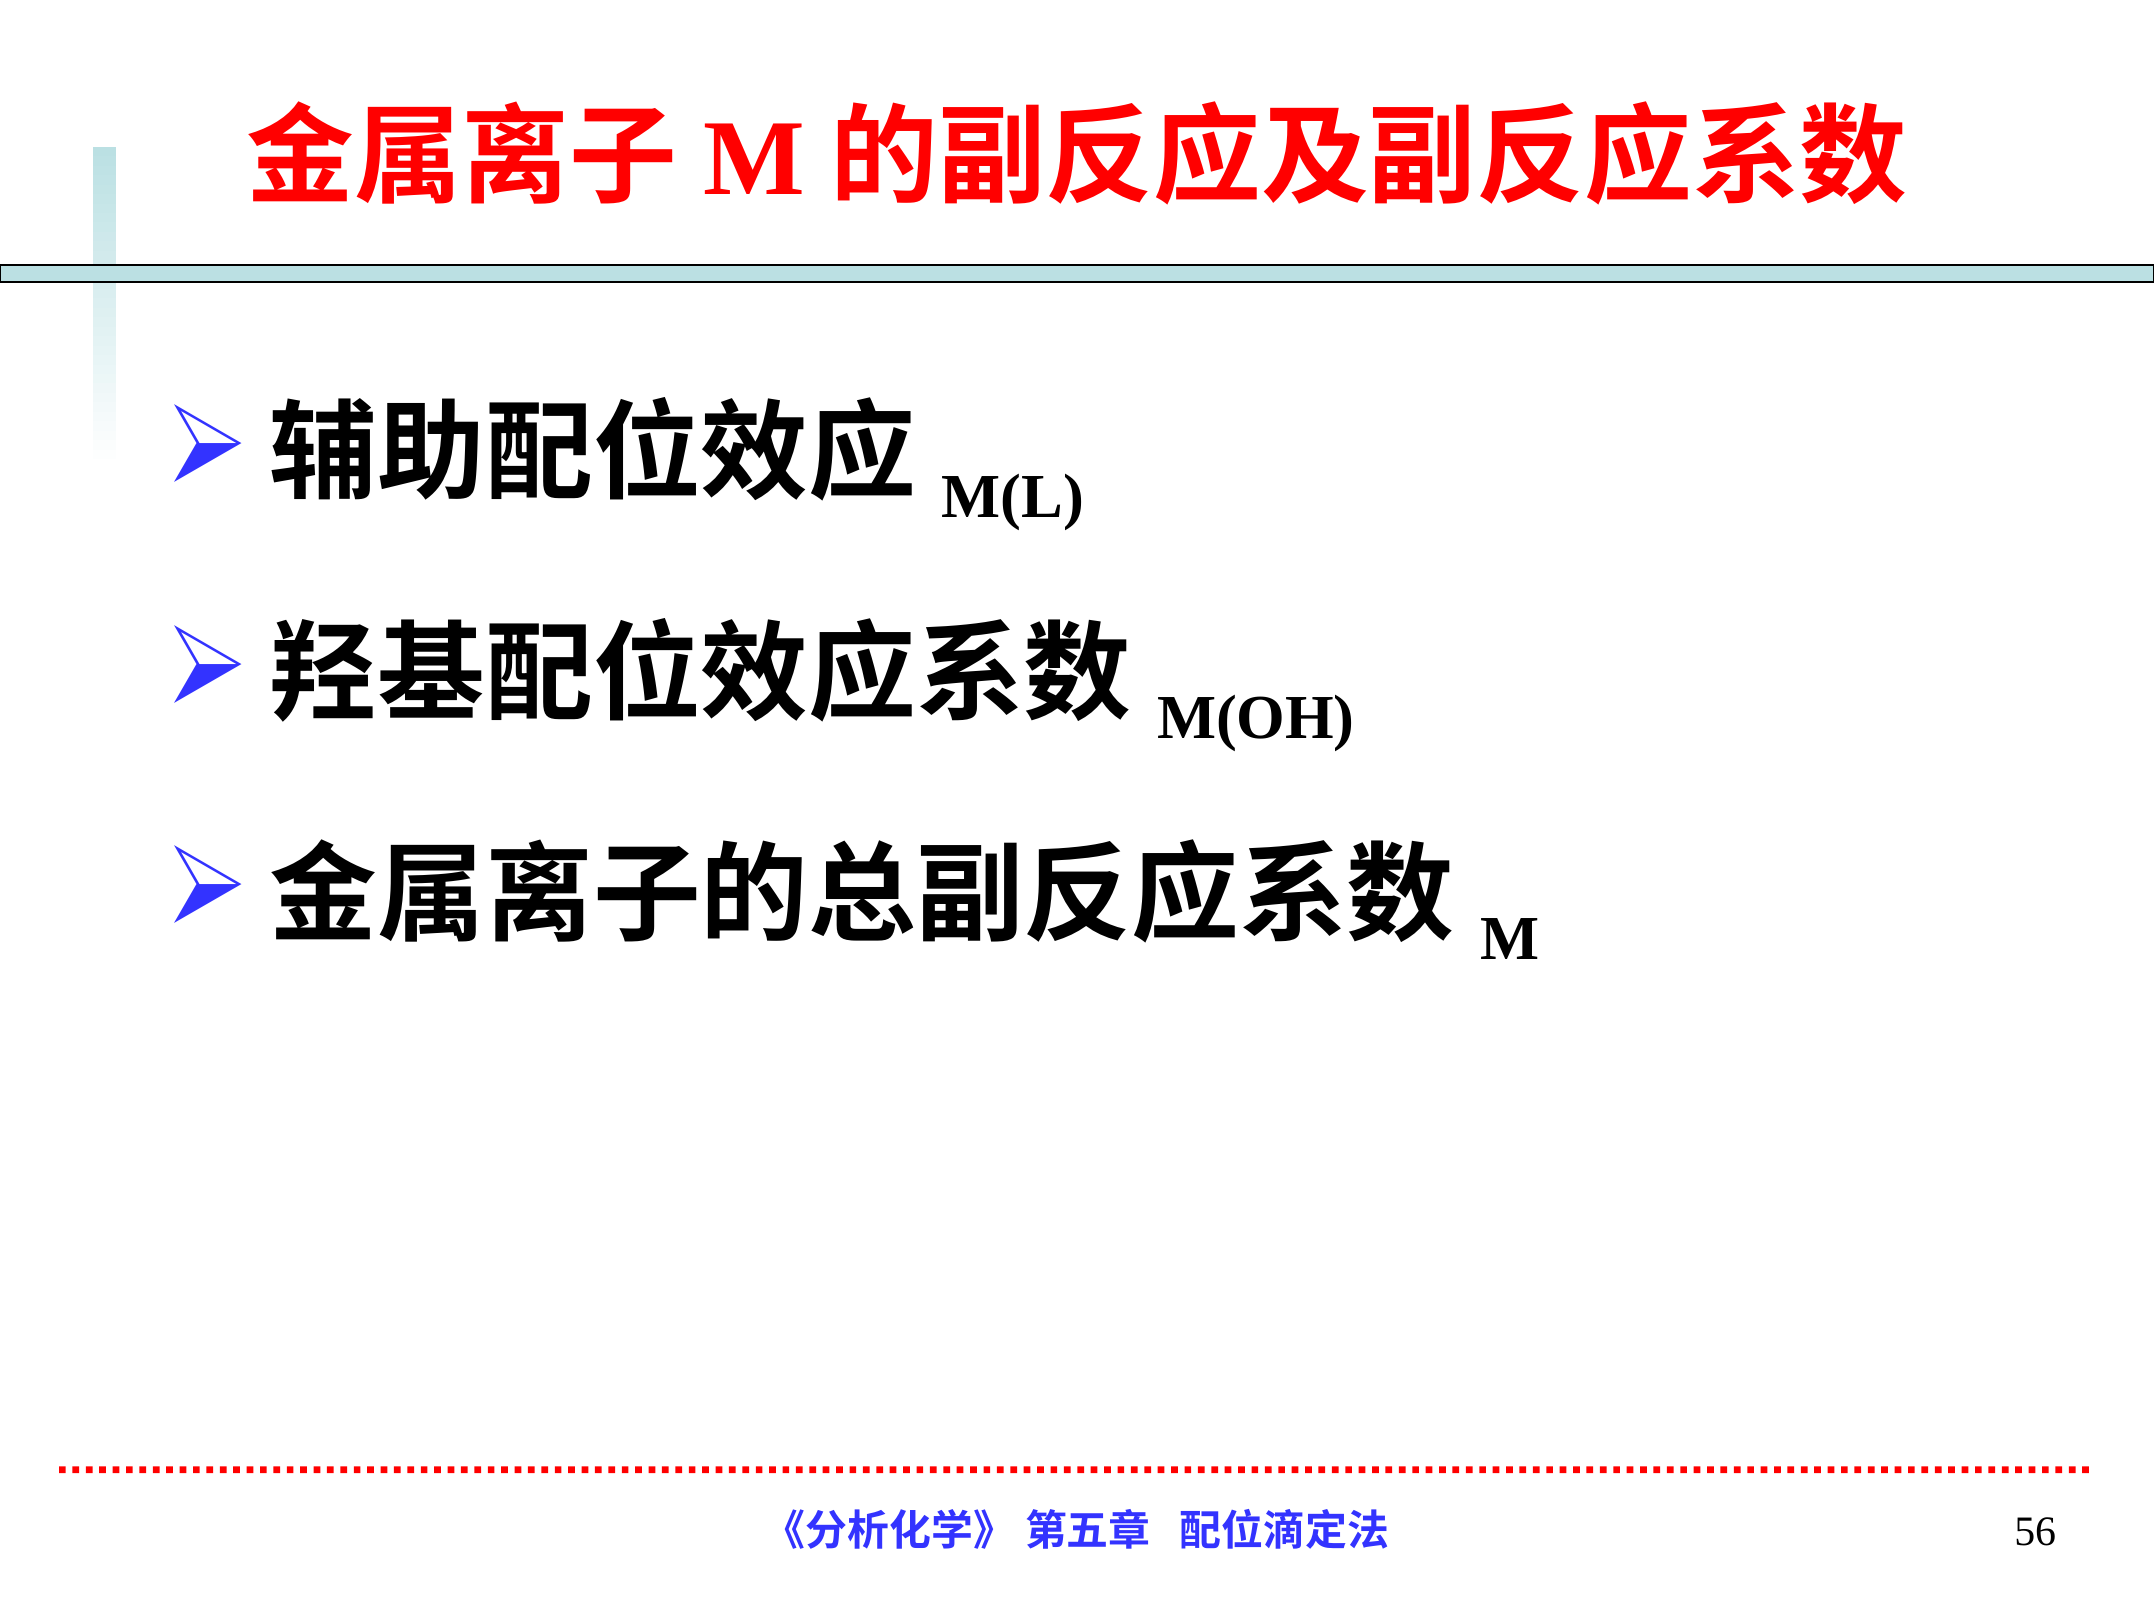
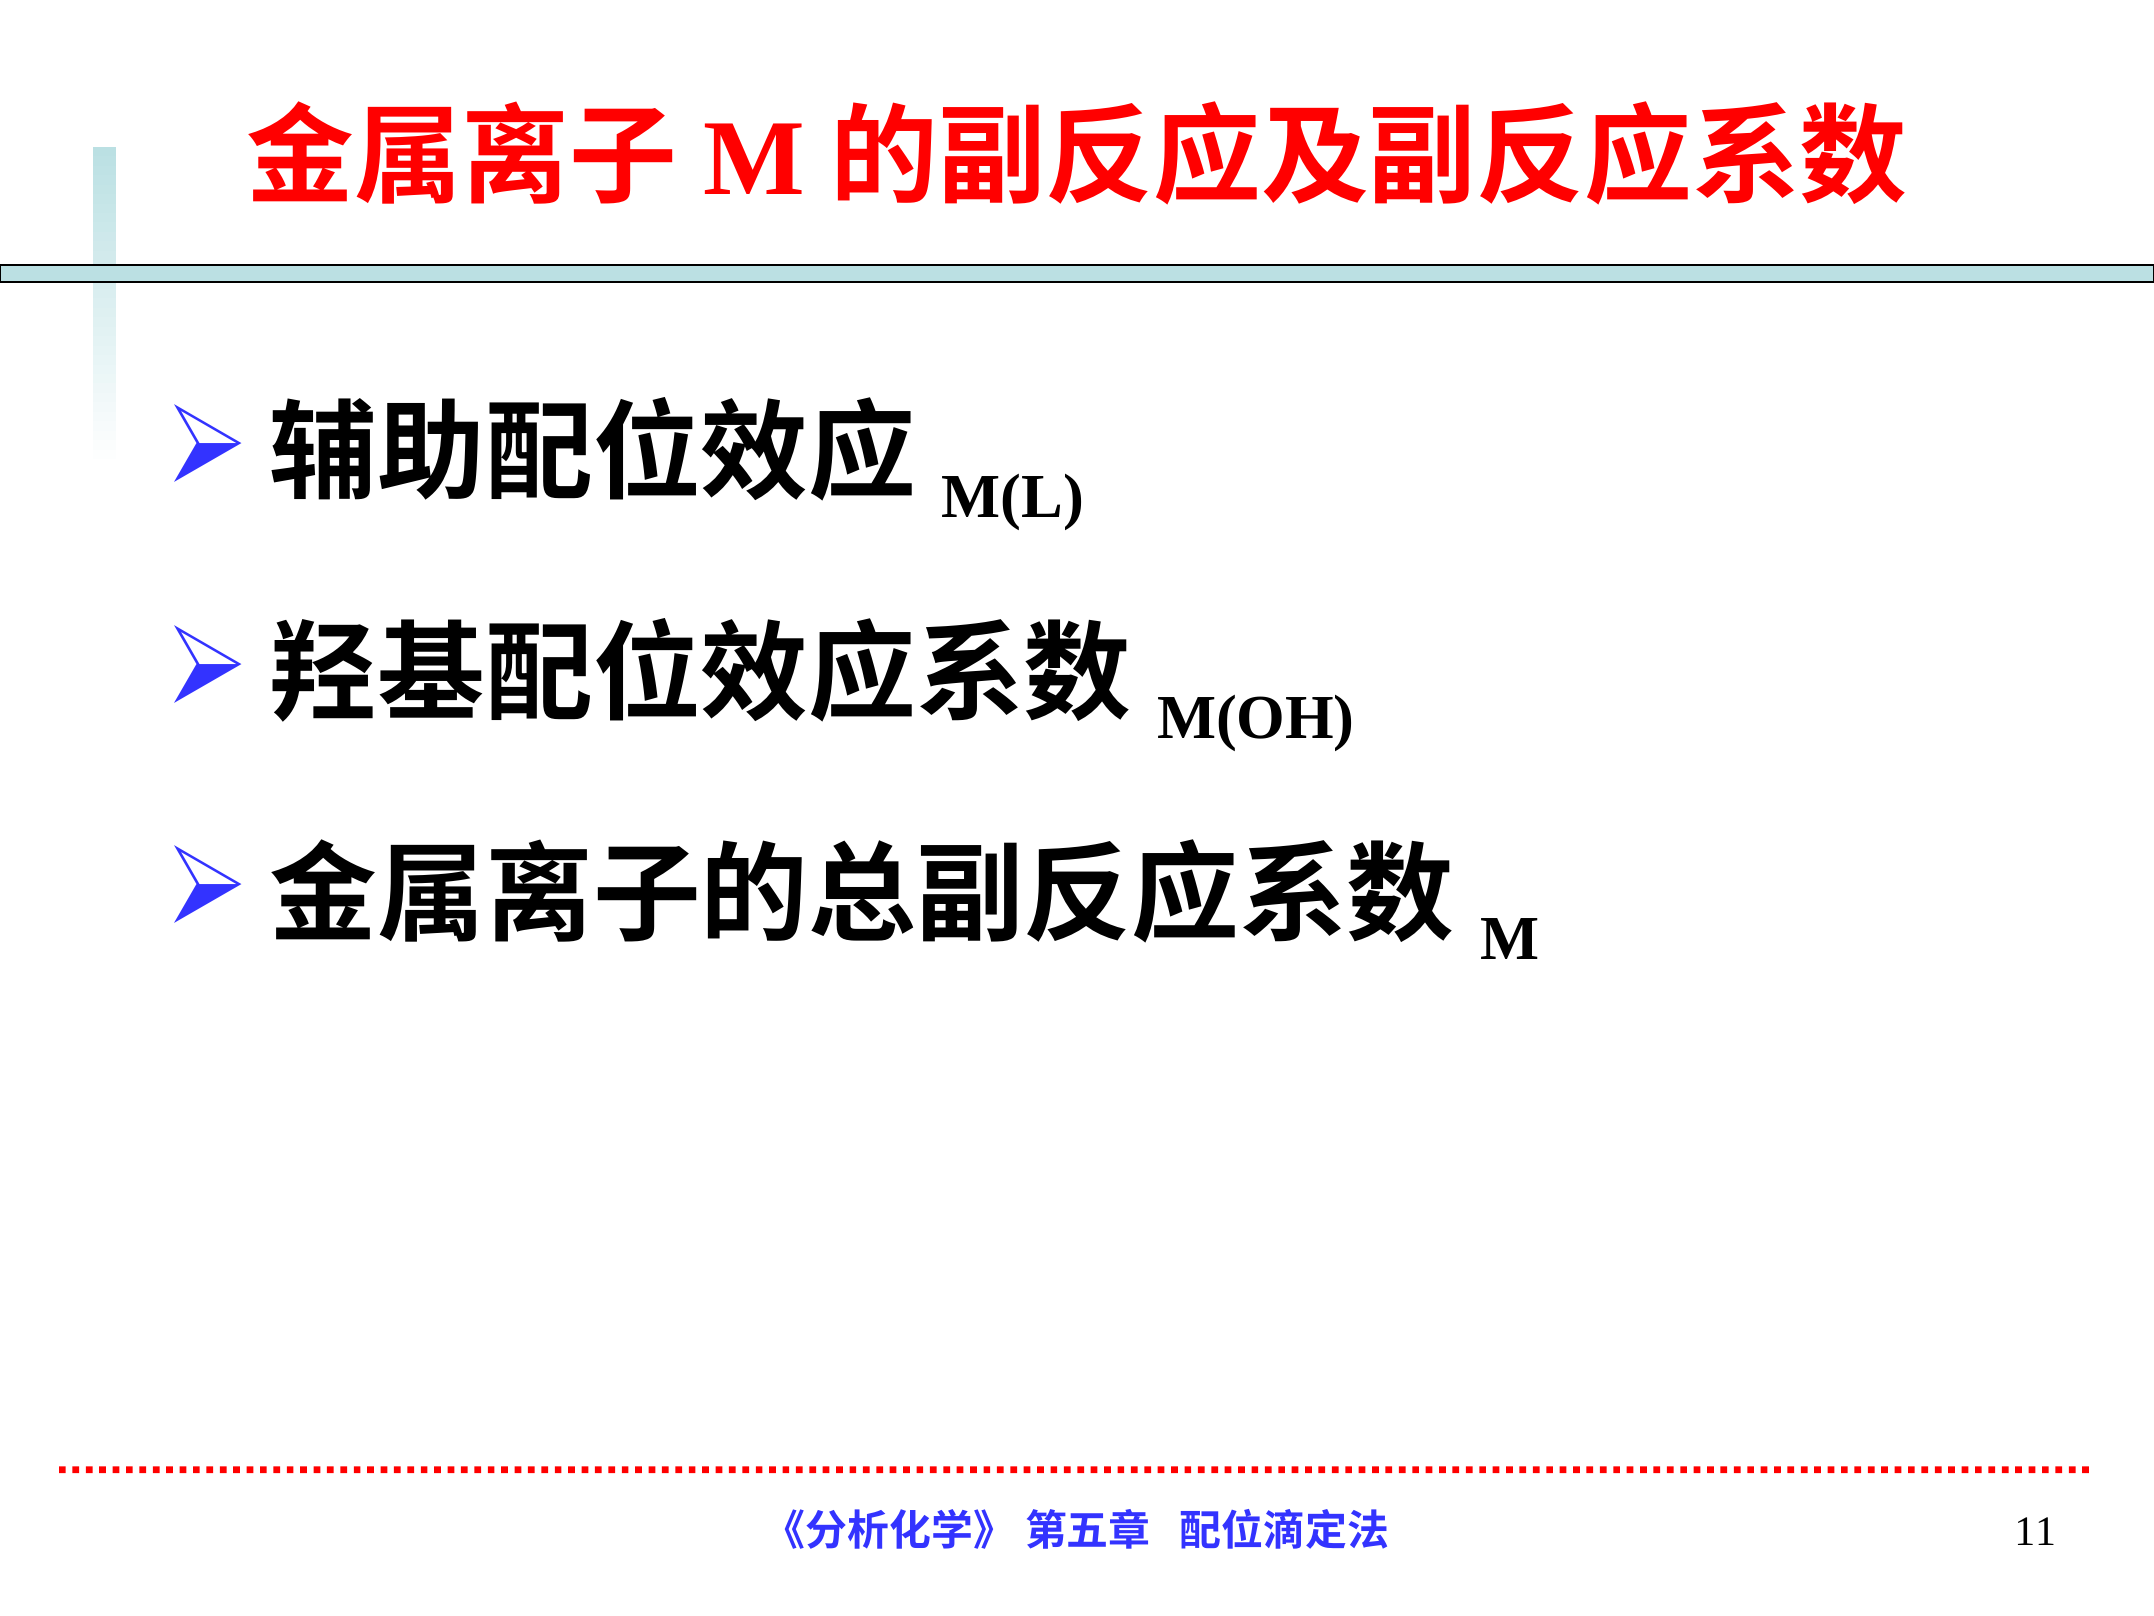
56: 56 -> 11 (2035, 1532)
